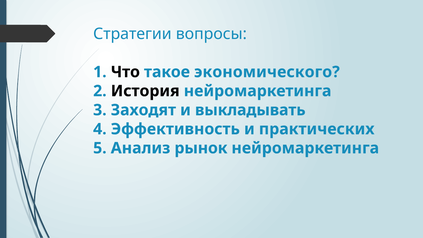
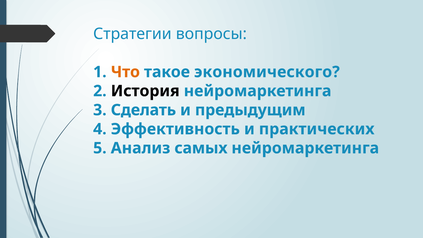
Что colour: black -> orange (125, 72)
Заходят: Заходят -> Сделать (143, 110)
выкладывать: выкладывать -> предыдущим (250, 110)
рынок: рынок -> самых (201, 148)
